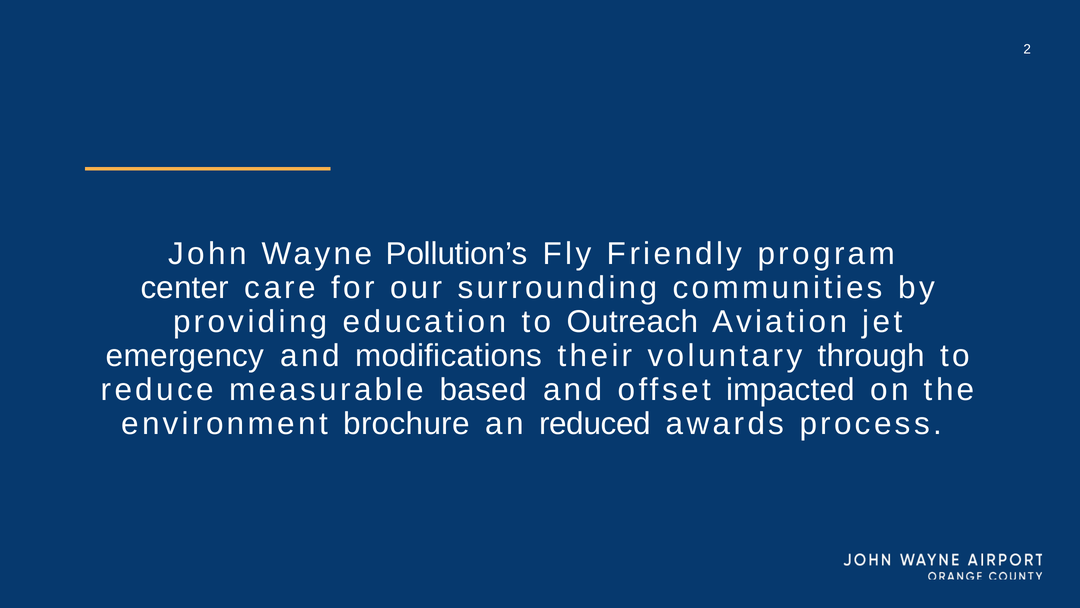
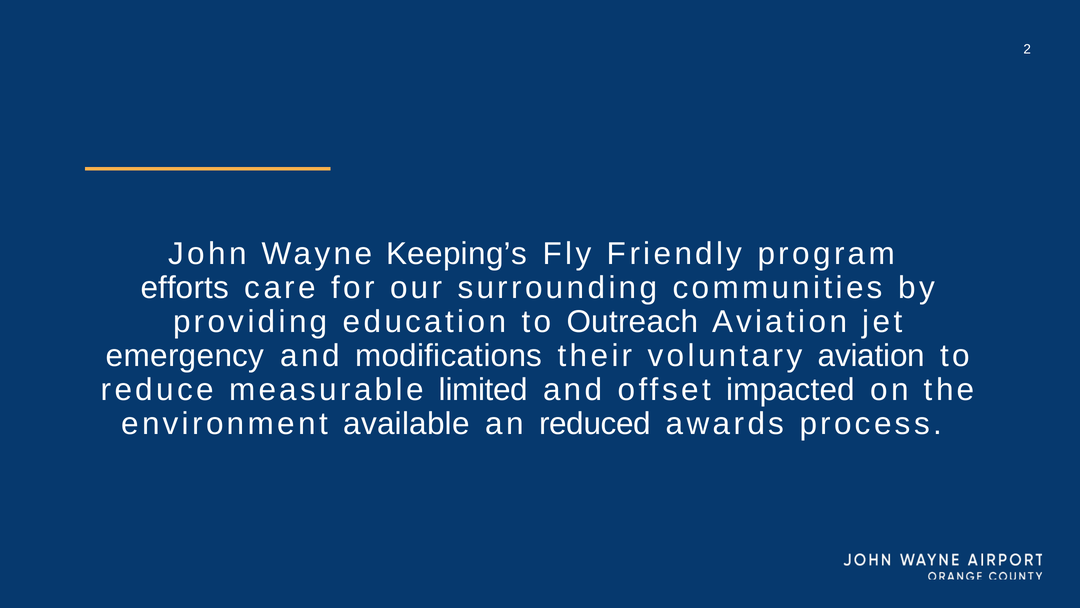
Pollution’s: Pollution’s -> Keeping’s (456, 254)
center: center -> efforts (185, 288)
voluntary through: through -> aviation (871, 356)
based: based -> limited (483, 390)
brochure: brochure -> available (406, 424)
